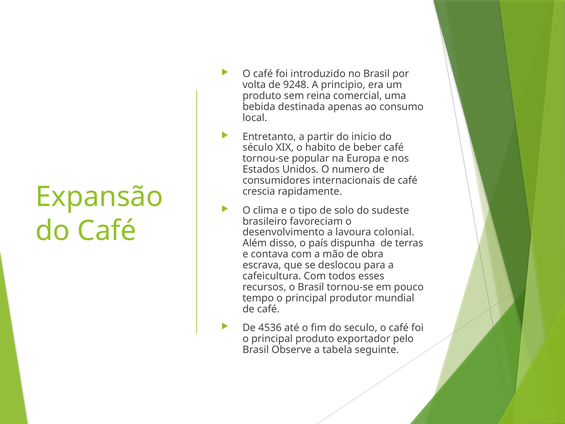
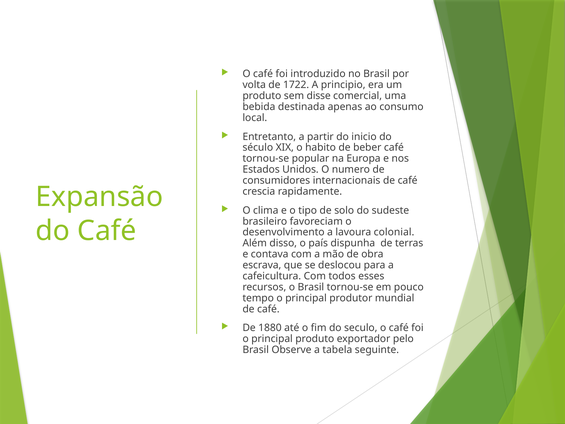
9248: 9248 -> 1722 (296, 85)
reina: reina -> disse (319, 96)
4536: 4536 -> 1880 (270, 328)
